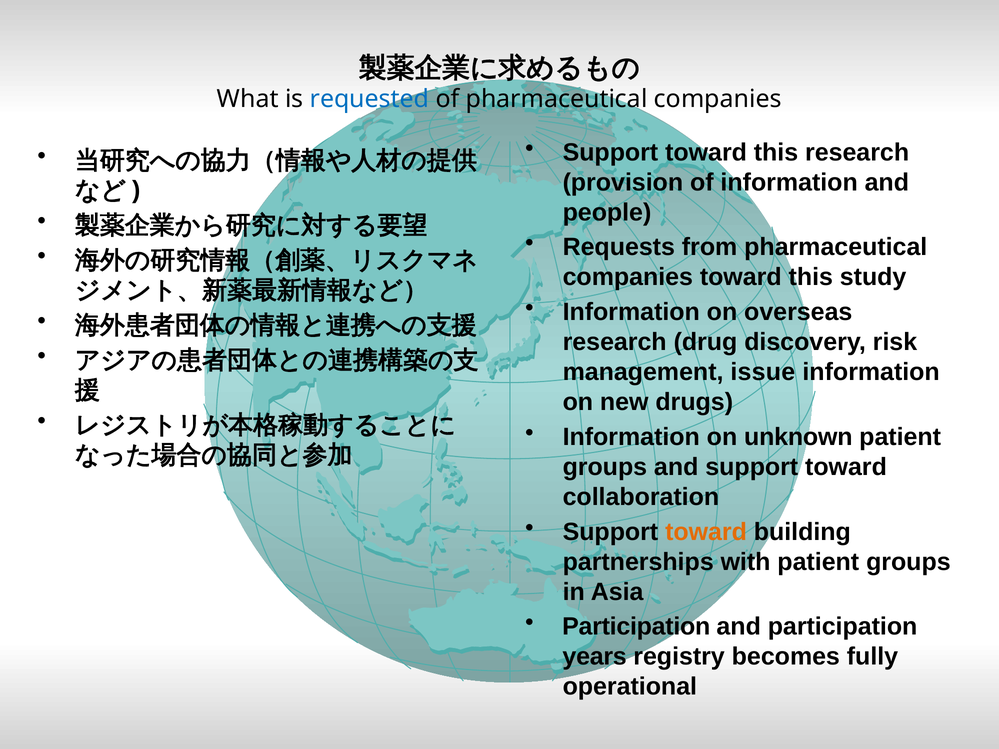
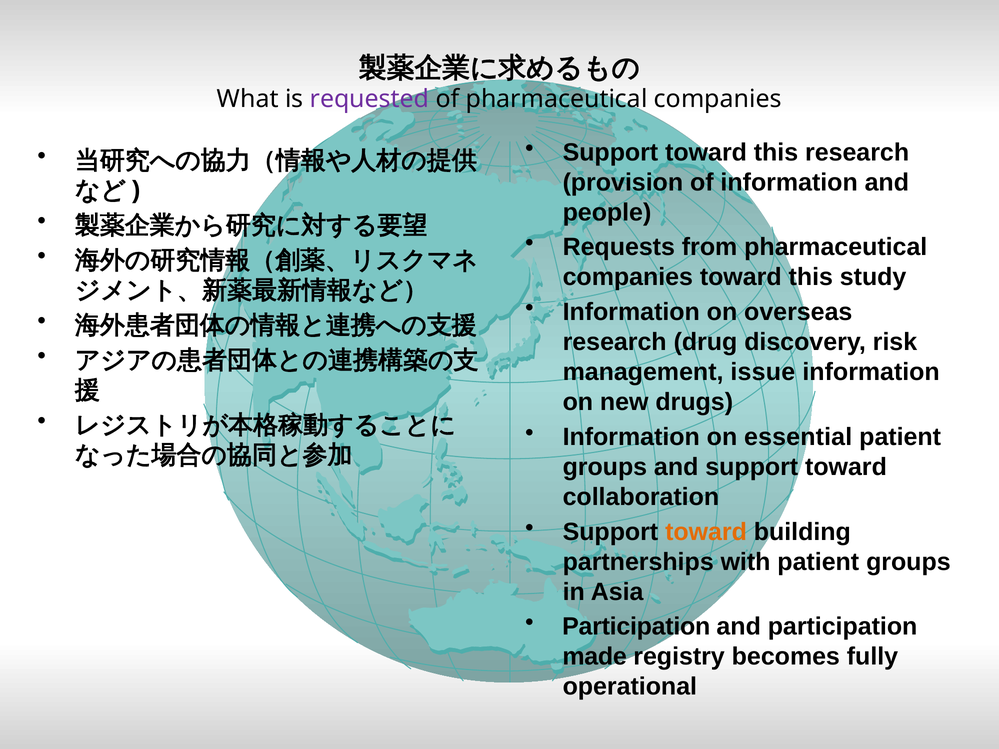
requested colour: blue -> purple (370, 99)
unknown: unknown -> essential (798, 437)
years: years -> made (595, 657)
